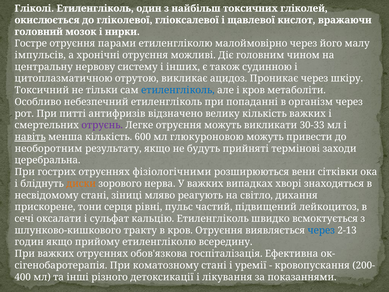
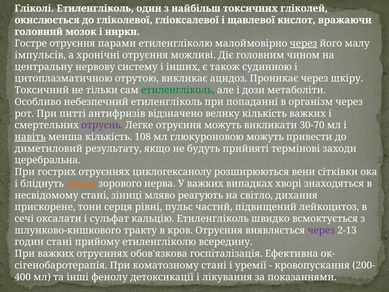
через underline: none -> present (303, 43)
етиленгліколь colour: blue -> green (178, 90)
і кров: кров -> дози (254, 90)
30-33: 30-33 -> 30-70 (312, 125)
600: 600 -> 108 (143, 137)
необоротним: необоротним -> диметиловий (49, 148)
фізіологічними: фізіологічними -> циклогексанолу (172, 172)
через colour: blue -> purple (321, 230)
годин якщо: якщо -> стані (59, 242)
різного: різного -> фенолу (110, 277)
